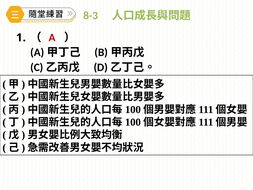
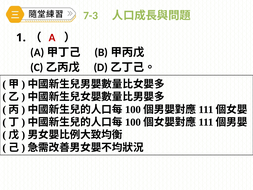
8-3: 8-3 -> 7-3 (91, 16)
